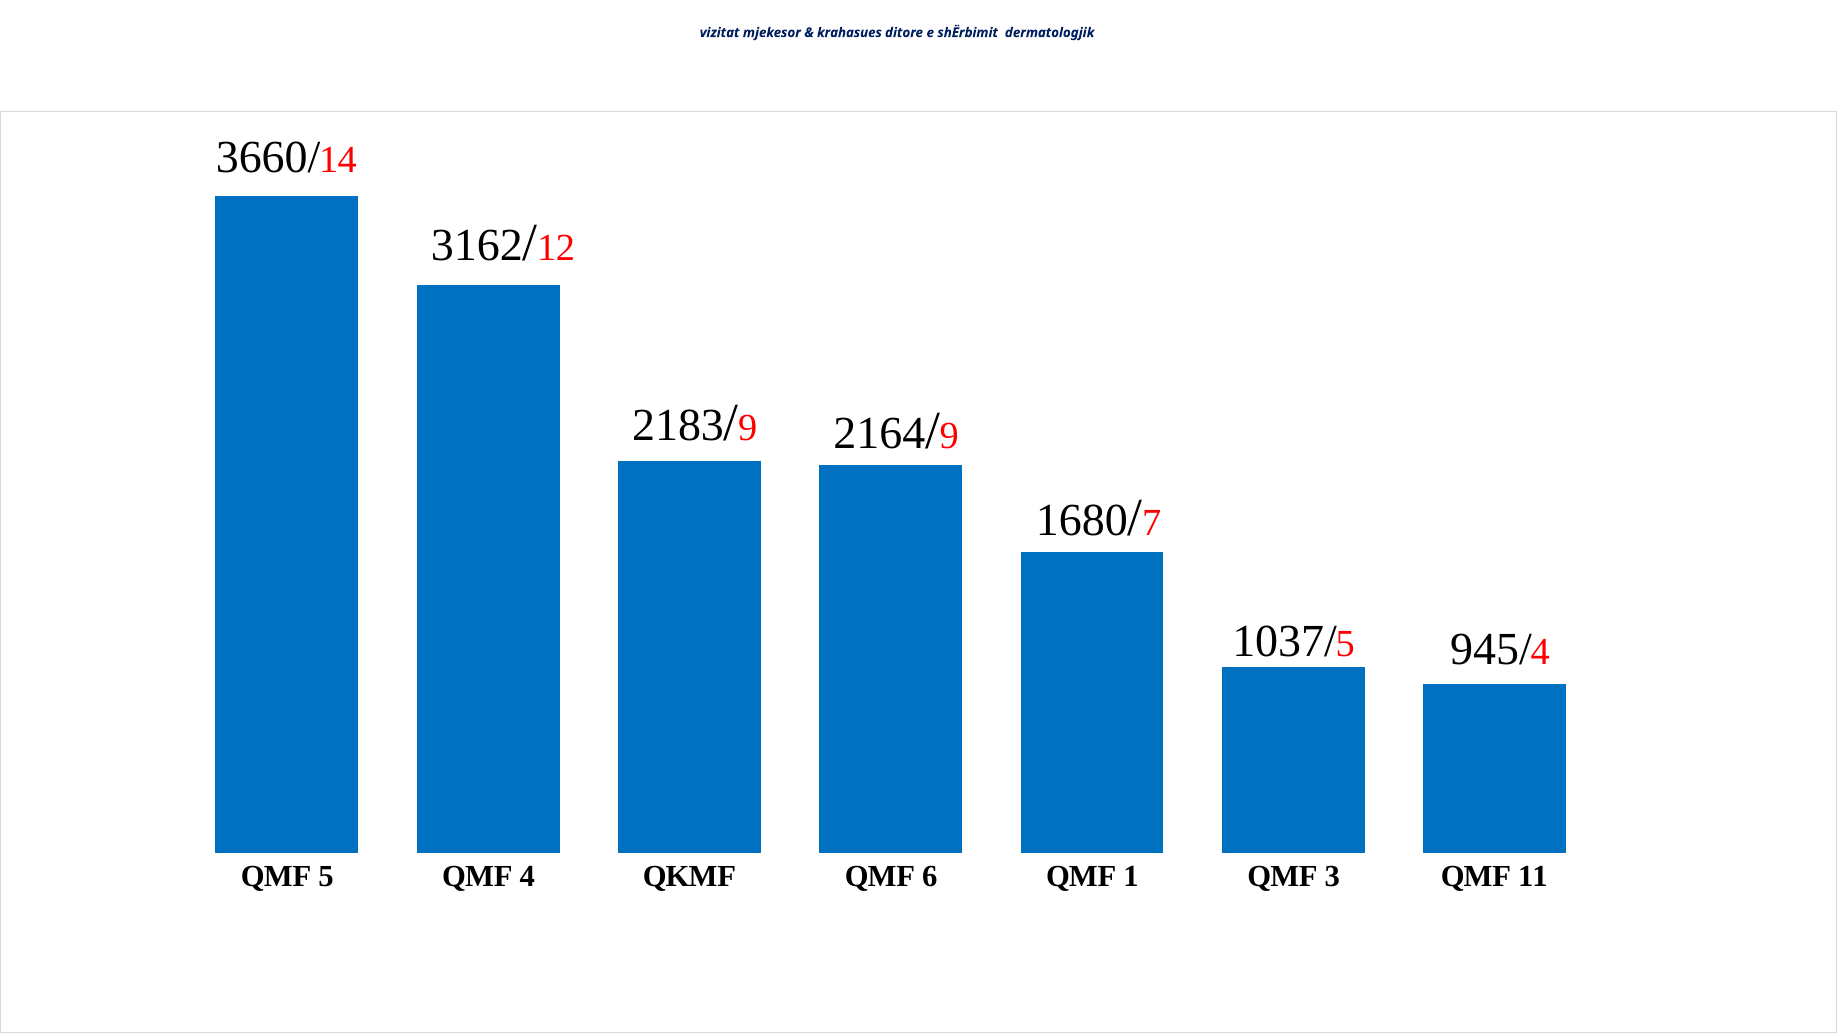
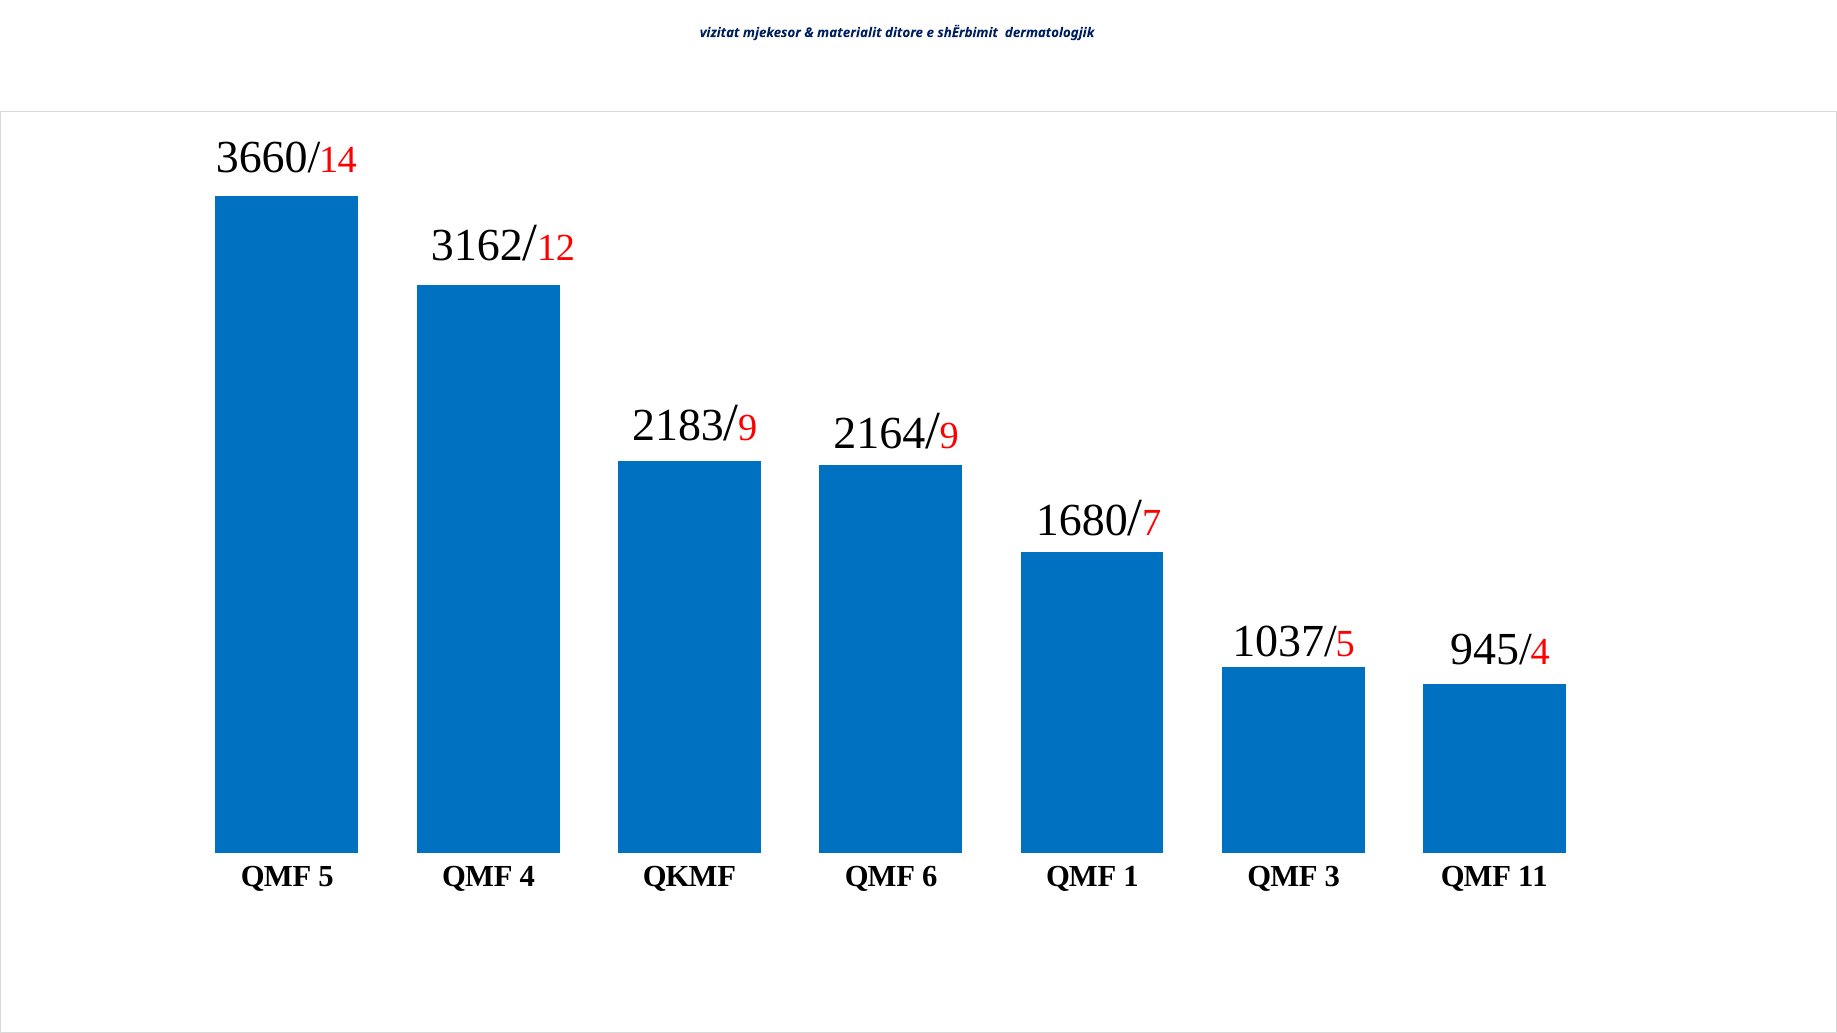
krahasues: krahasues -> materialit (849, 33)
